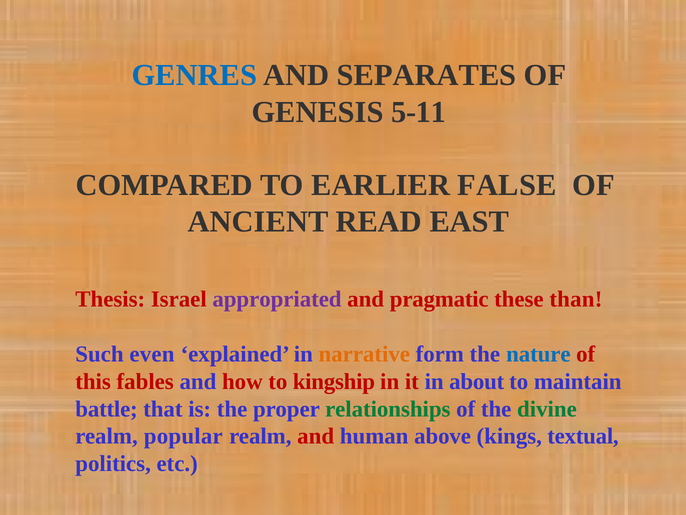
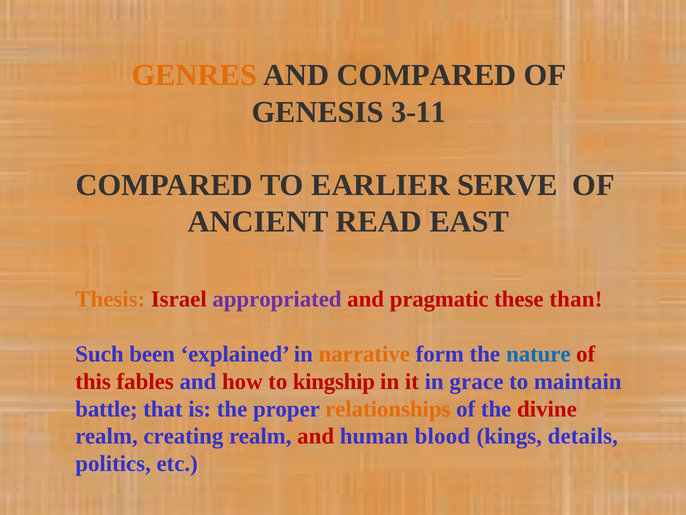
GENRES colour: blue -> orange (194, 75)
AND SEPARATES: SEPARATES -> COMPARED (427, 75)
5-11: 5-11 -> 3-11 (419, 112)
FALSE: FALSE -> SERVE (507, 185)
Thesis colour: red -> orange (110, 299)
even: even -> been (152, 354)
about: about -> grace (476, 381)
relationships colour: green -> orange (388, 409)
divine colour: green -> red (547, 409)
popular: popular -> creating (183, 436)
above: above -> blood (442, 436)
textual: textual -> details (583, 436)
